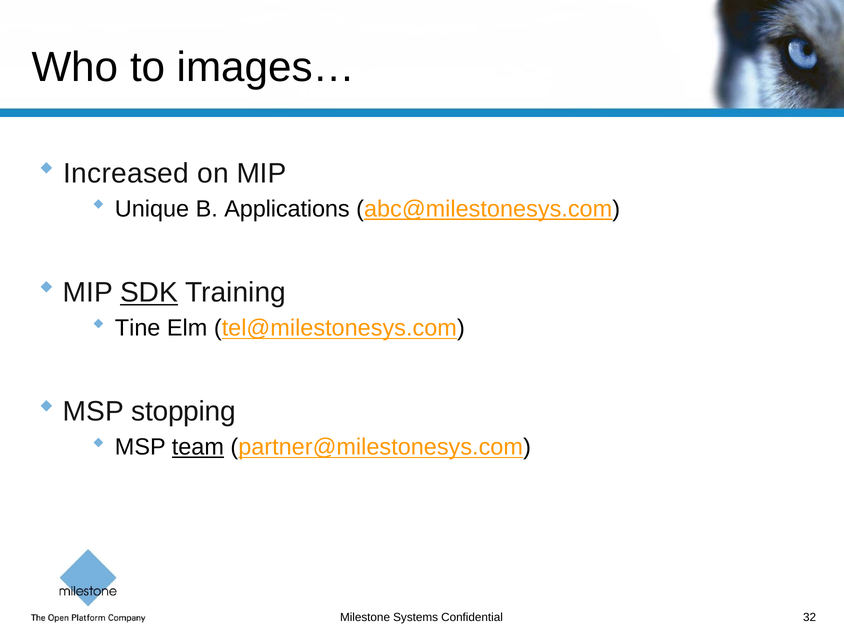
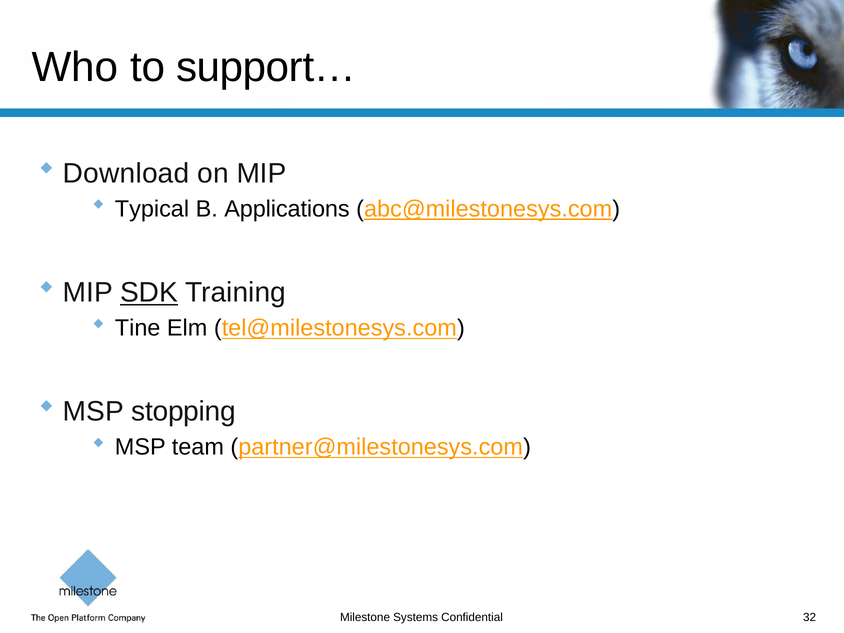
images…: images… -> support… (266, 68)
Increased: Increased -> Download (126, 173)
Unique: Unique -> Typical (152, 209)
team underline: present -> none (198, 447)
